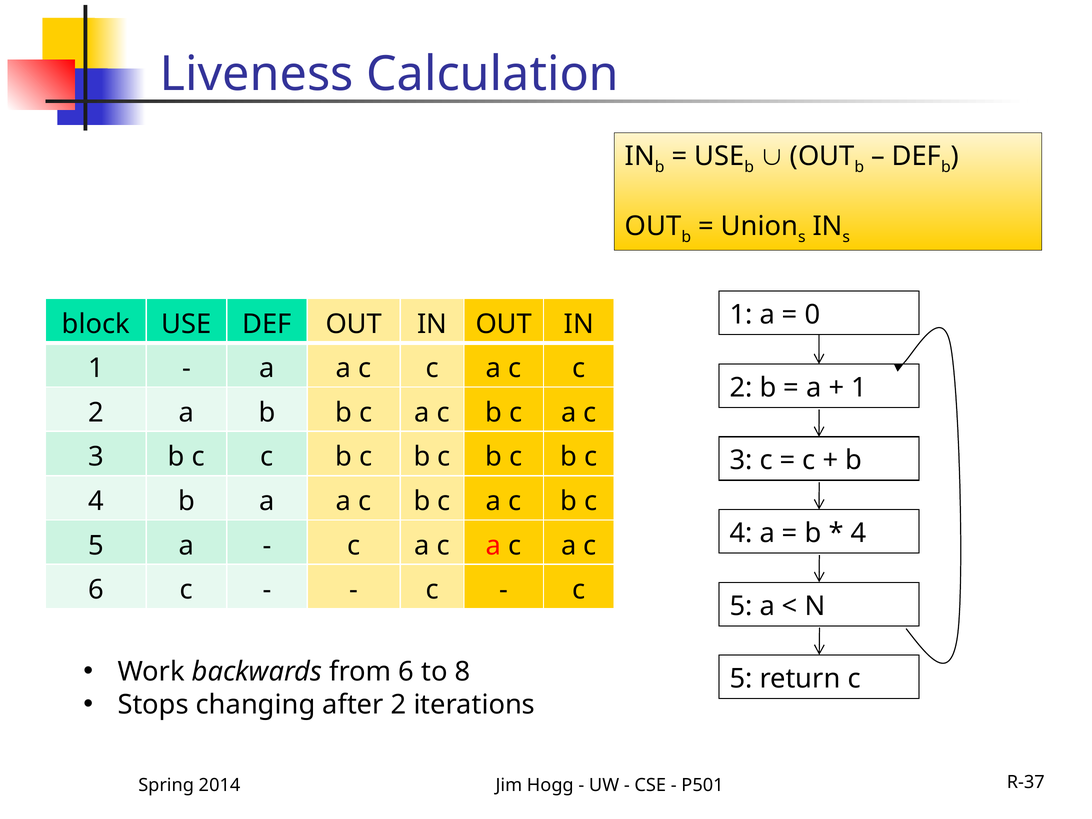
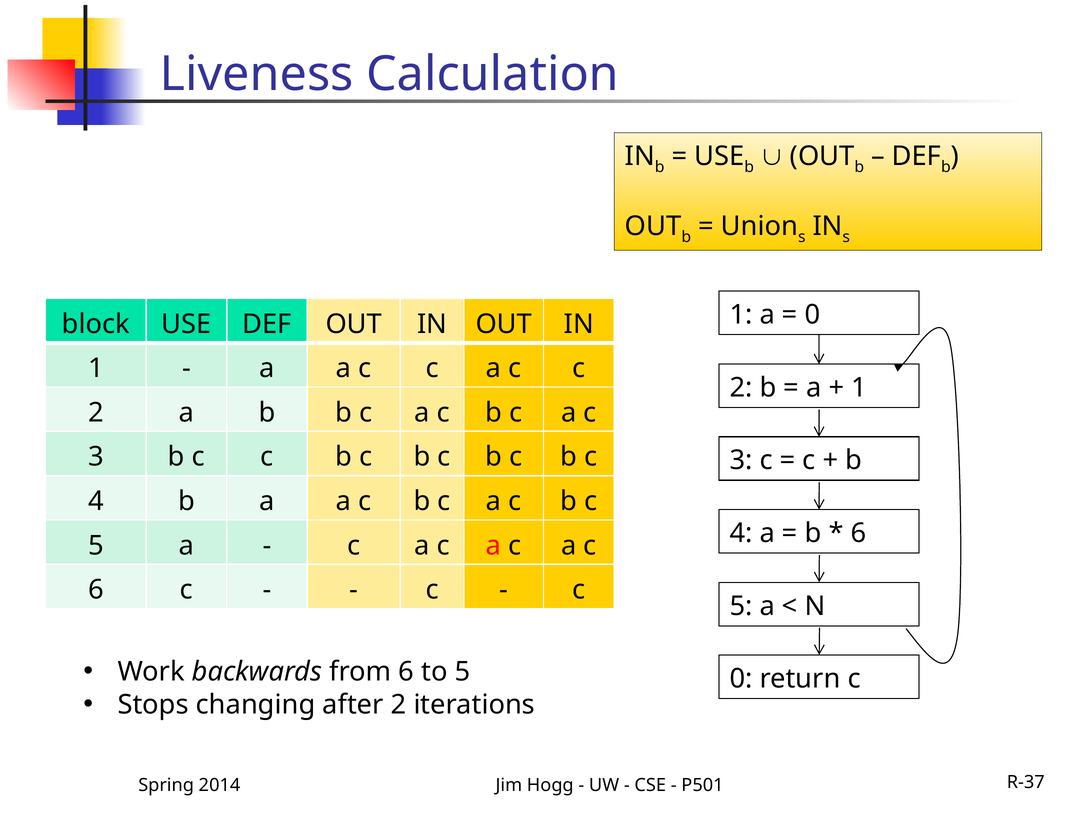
4: 4 -> 6 (858, 533)
to 8: 8 -> 5 (462, 672)
5: 5 -> 0 (741, 679)
